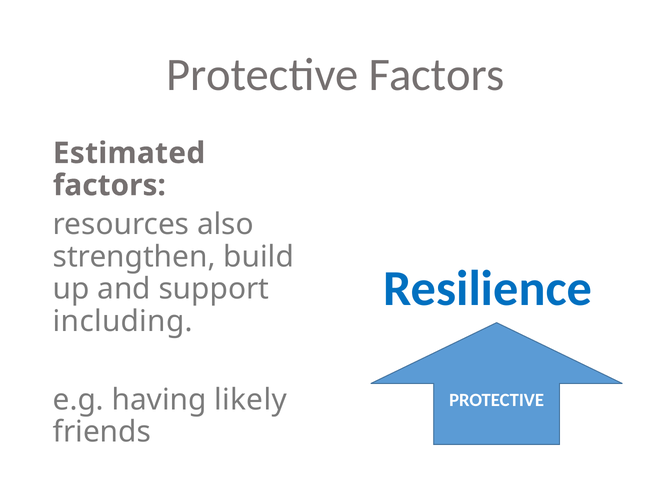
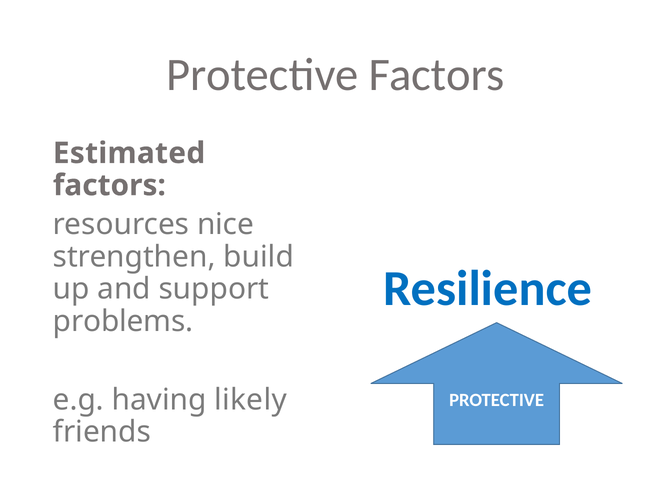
also: also -> nice (225, 225)
including: including -> problems (123, 321)
